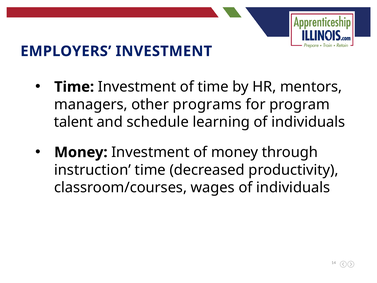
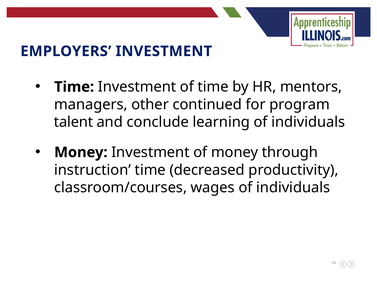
programs: programs -> continued (207, 104)
schedule: schedule -> conclude (158, 122)
